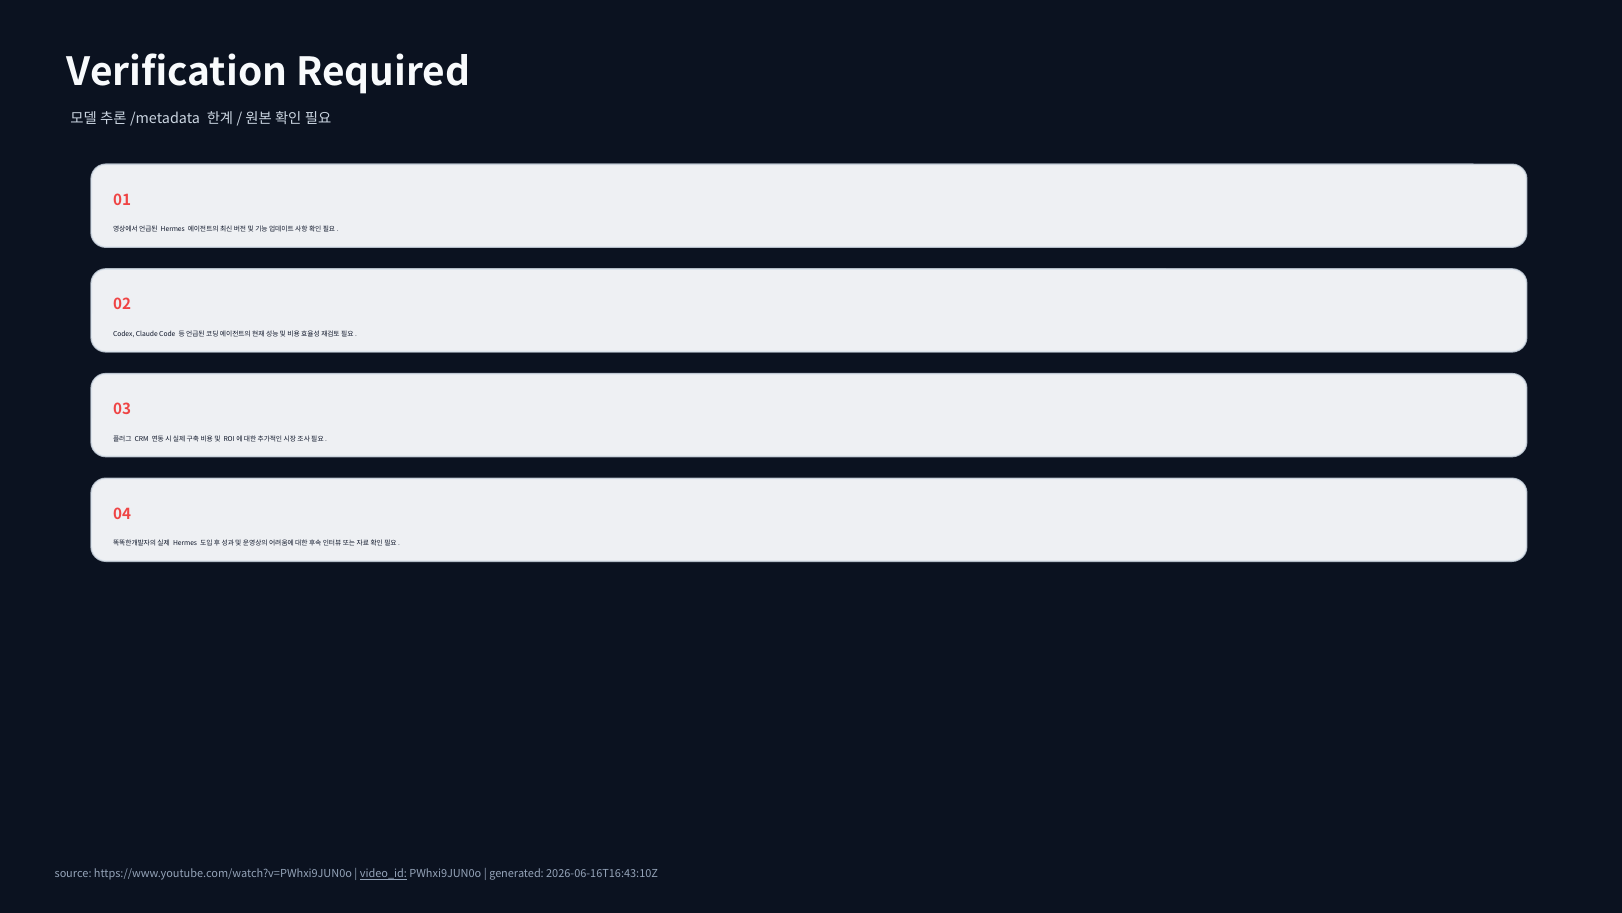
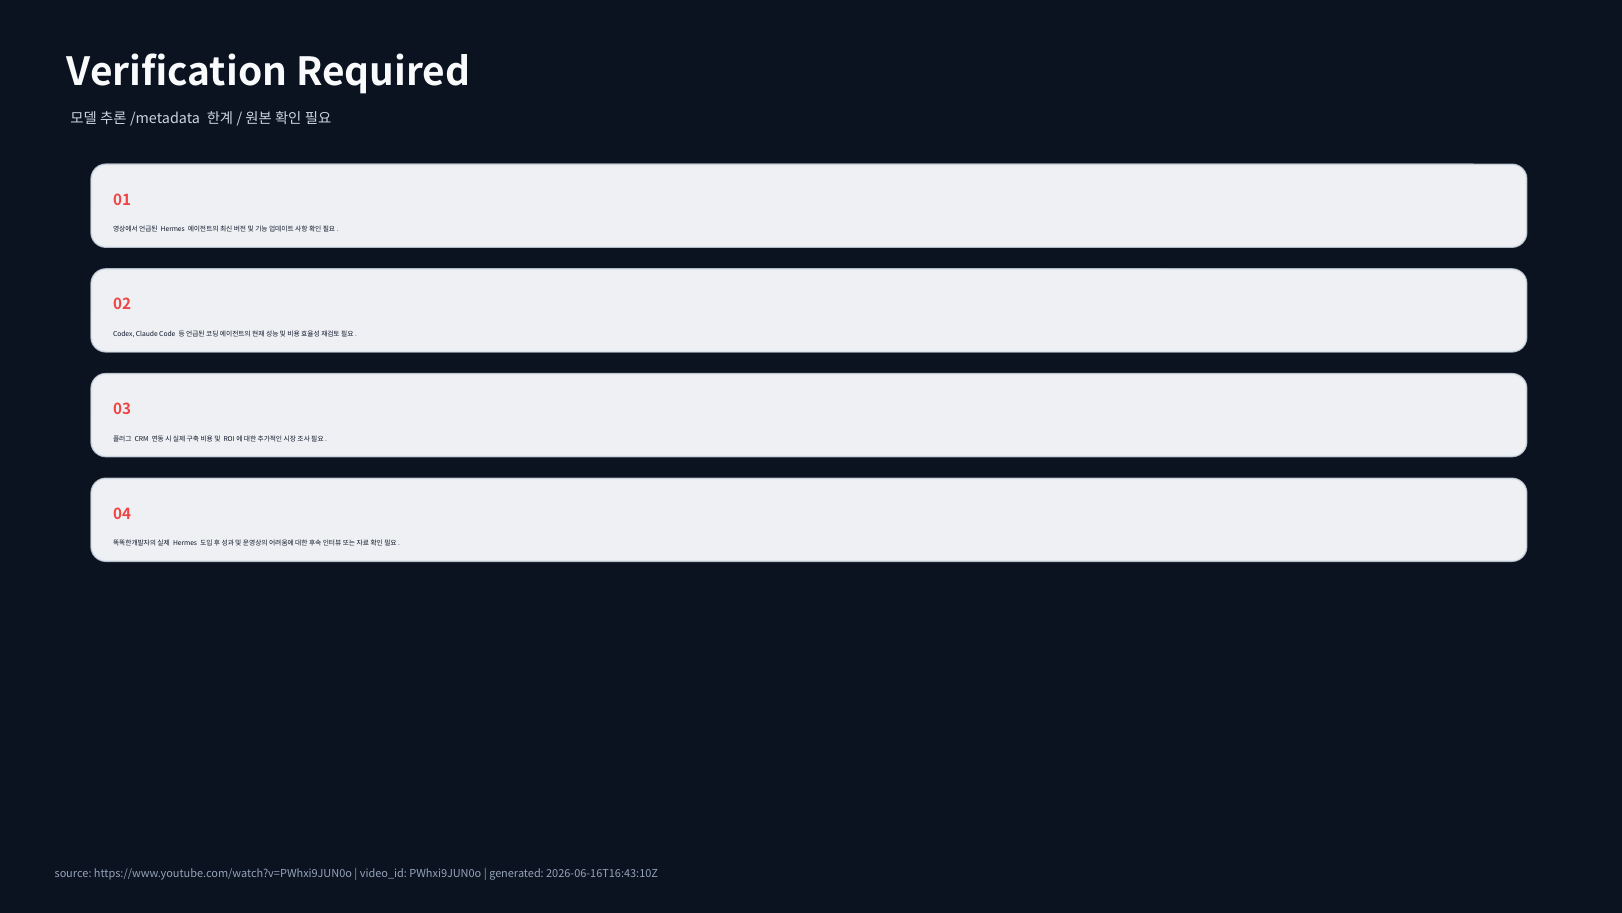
video_id underline: present -> none (383, 874)
